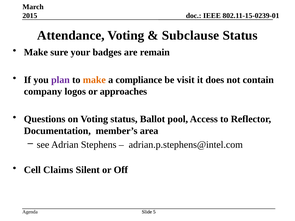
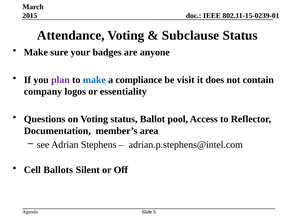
remain: remain -> anyone (155, 52)
make colour: orange -> blue (94, 80)
approaches: approaches -> essentiality (123, 92)
Claims: Claims -> Ballots (58, 170)
